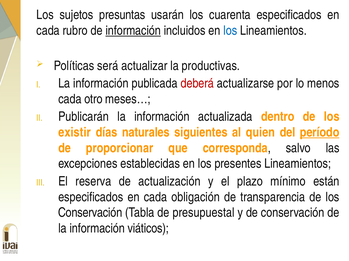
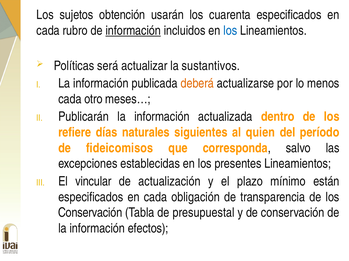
presuntas: presuntas -> obtención (122, 15)
productivas: productivas -> sustantivos (211, 66)
deberá colour: red -> orange (197, 84)
existir: existir -> refiere (75, 133)
período underline: present -> none (320, 133)
proporcionar: proporcionar -> fideicomisos (120, 148)
reserva: reserva -> vincular (93, 182)
viáticos: viáticos -> efectos (148, 229)
